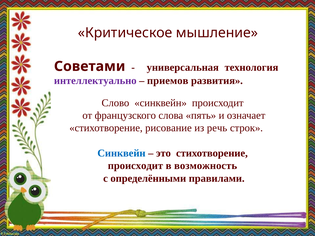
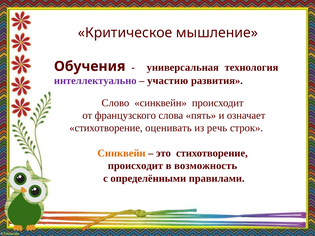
Советами: Советами -> Обучения (90, 66)
приемов: приемов -> участию (168, 81)
рисование: рисование -> оценивать (168, 128)
Синквейн colour: blue -> orange (121, 153)
